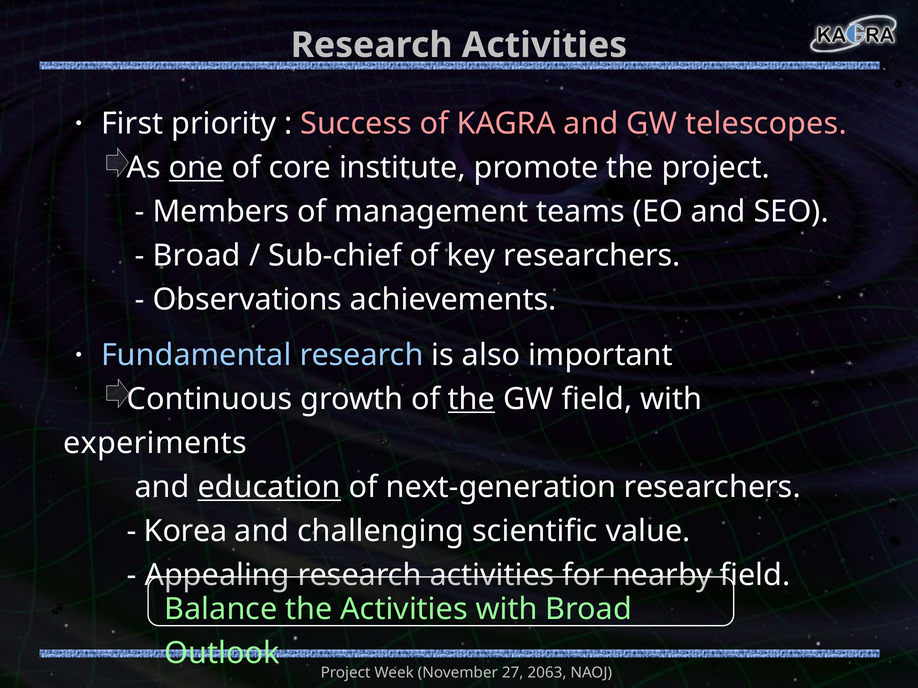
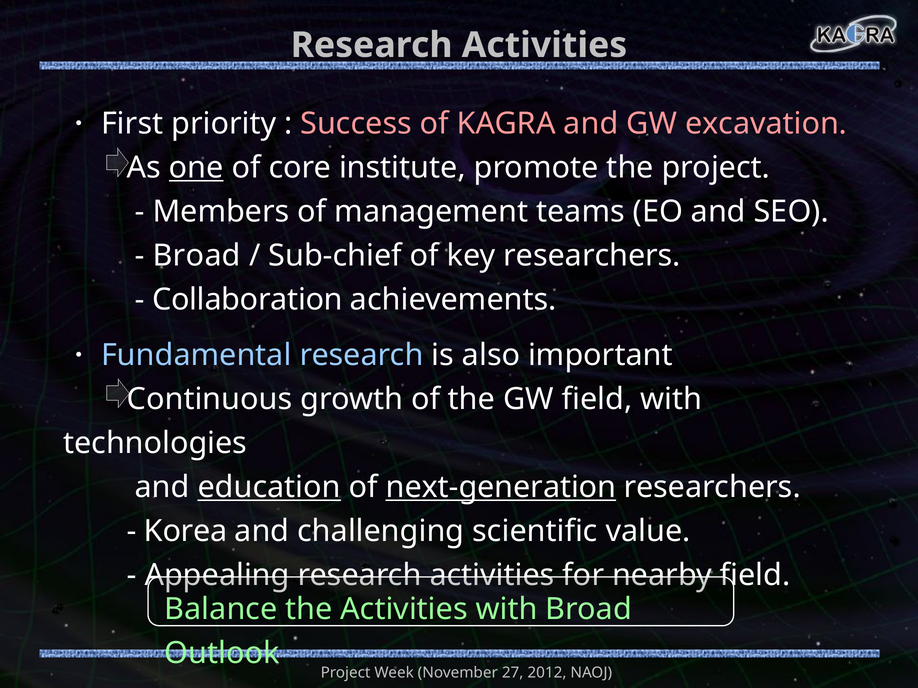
telescopes: telescopes -> excavation (766, 124)
Observations: Observations -> Collaboration (247, 300)
the underline: present -> none (472, 399)
experiments: experiments -> technologies (155, 443)
next-generation underline: none -> present (501, 487)
2063: 2063 -> 2012 (547, 673)
